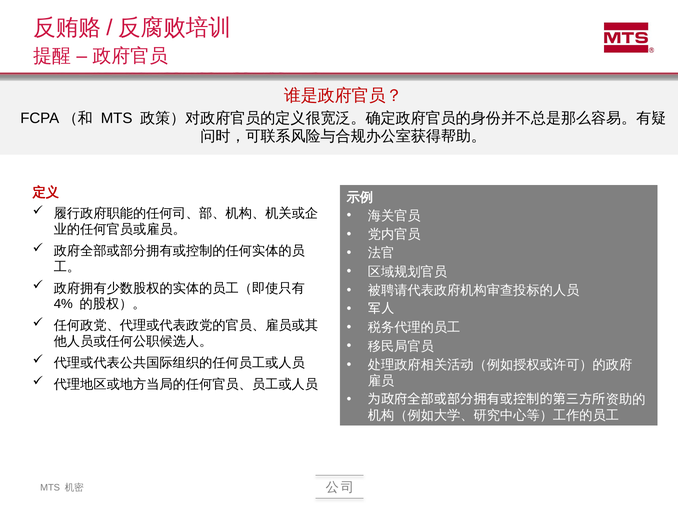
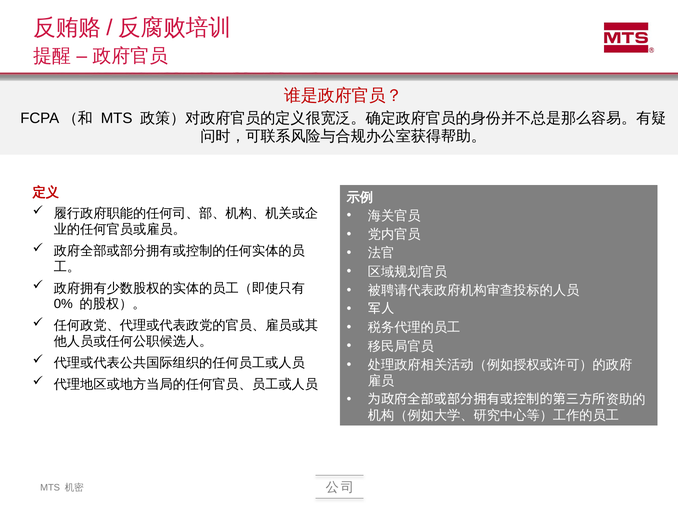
4%: 4% -> 0% (63, 304)
